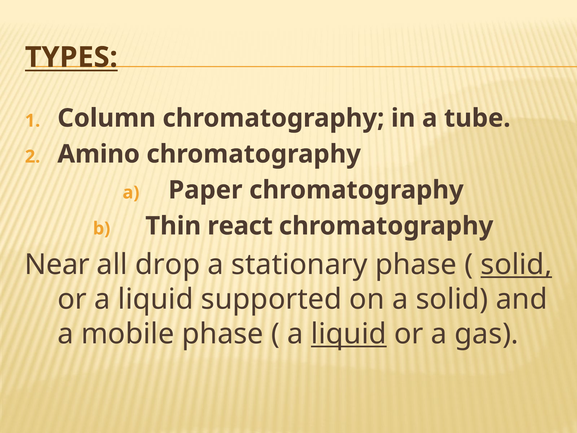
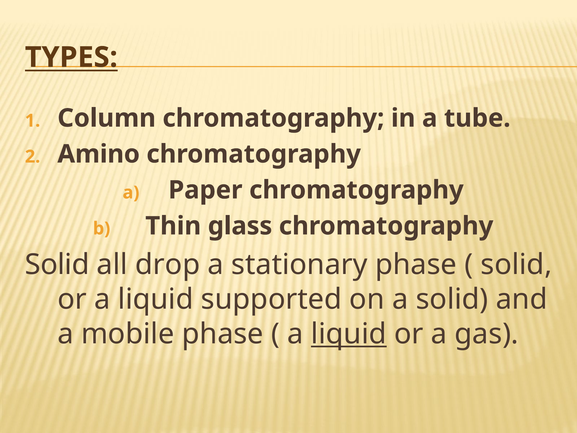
react: react -> glass (240, 226)
Near: Near -> Solid (57, 265)
solid underline: present -> none (516, 265)
